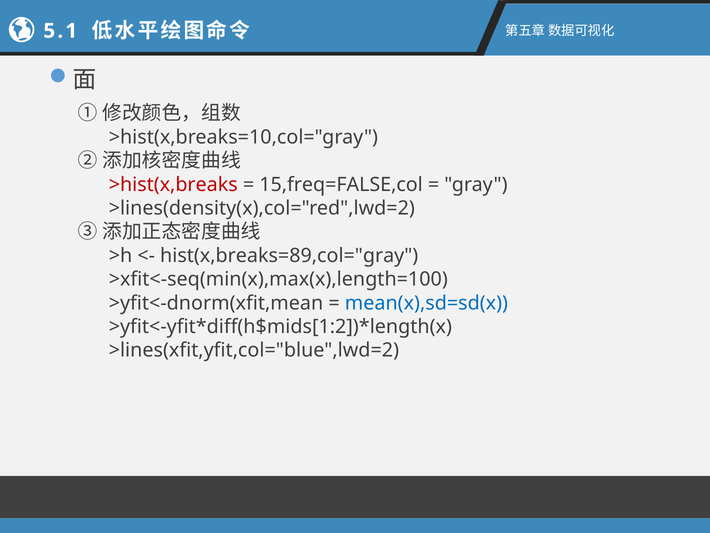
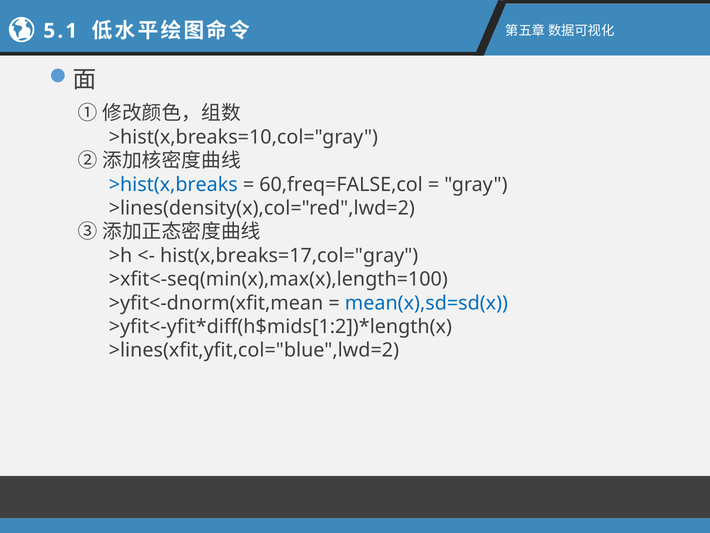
>hist(x,breaks colour: red -> blue (173, 184)
15,freq=FALSE,col: 15,freq=FALSE,col -> 60,freq=FALSE,col (341, 184)
hist(x,breaks=89,col="gray: hist(x,breaks=89,col="gray -> hist(x,breaks=17,col="gray (289, 255)
